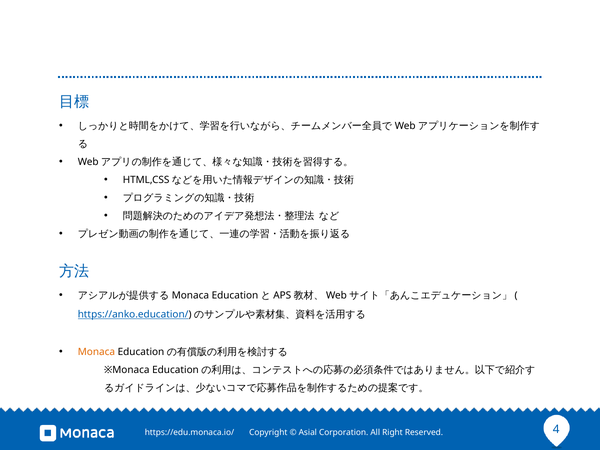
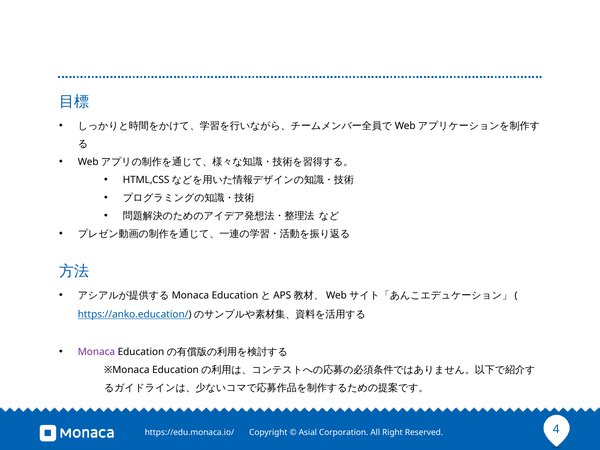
Monaca colour: orange -> purple (96, 352)
